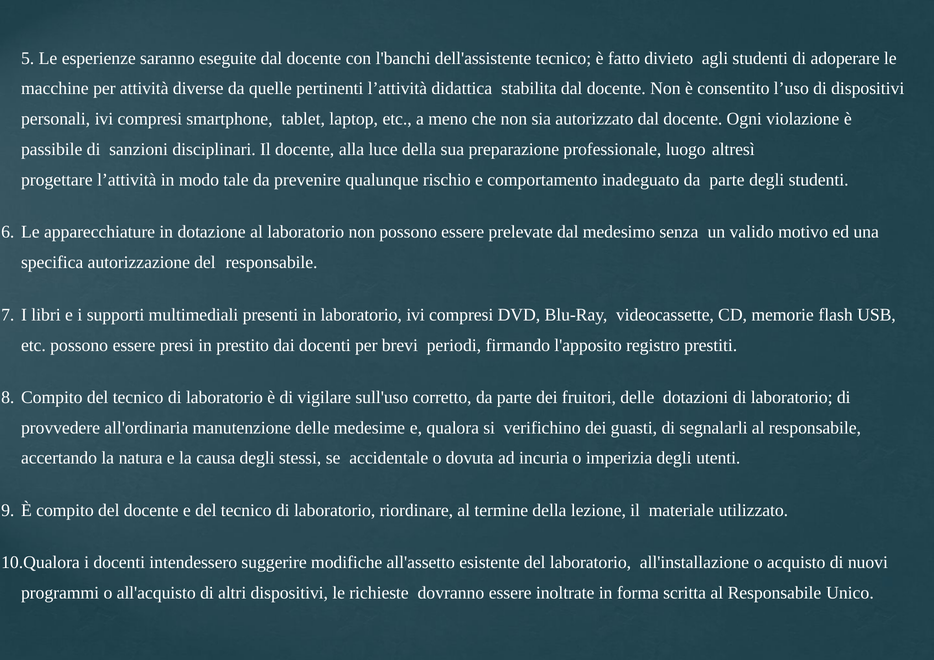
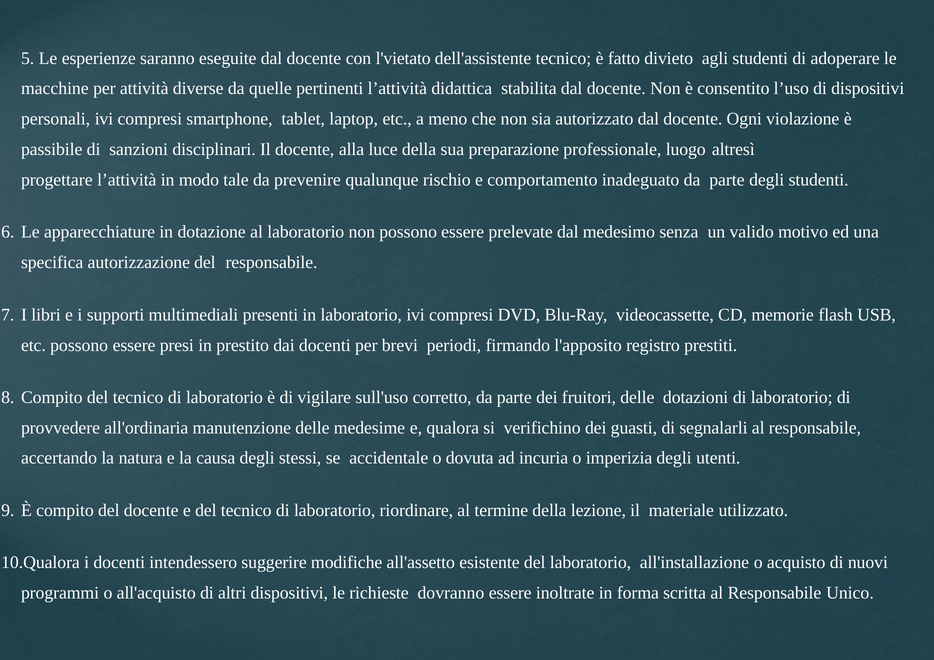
l'banchi: l'banchi -> l'vietato (403, 58)
